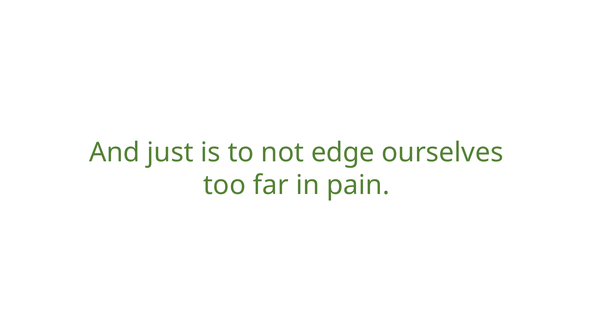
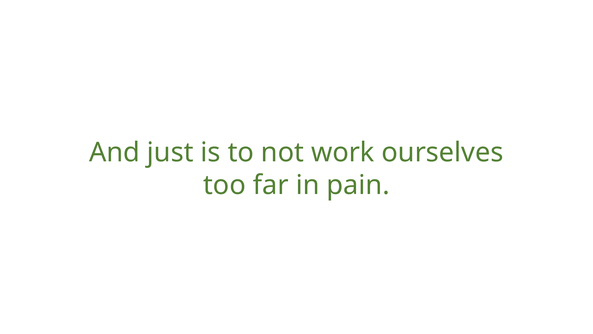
edge: edge -> work (343, 152)
